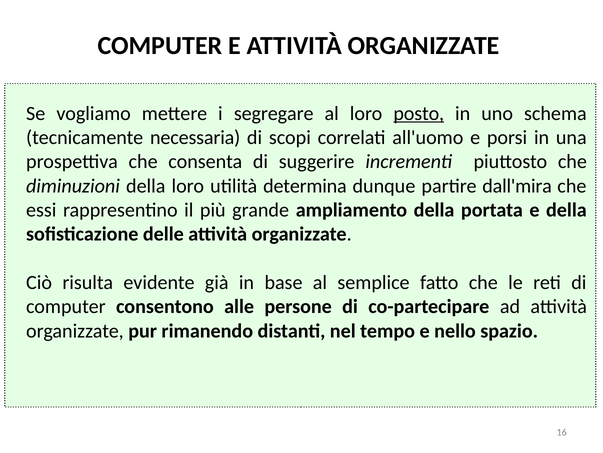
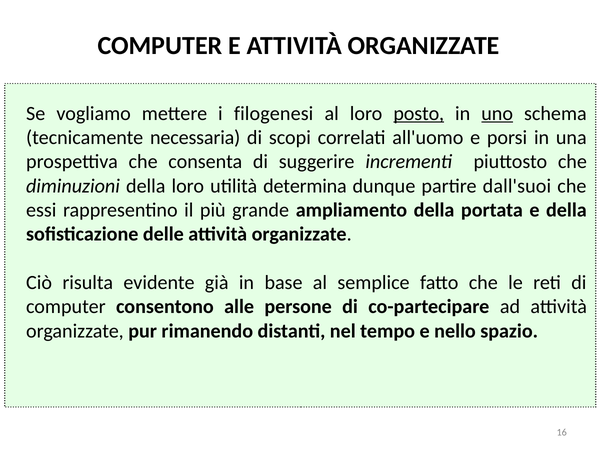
segregare: segregare -> filogenesi (274, 113)
uno underline: none -> present (497, 113)
dall'mira: dall'mira -> dall'suoi (517, 186)
